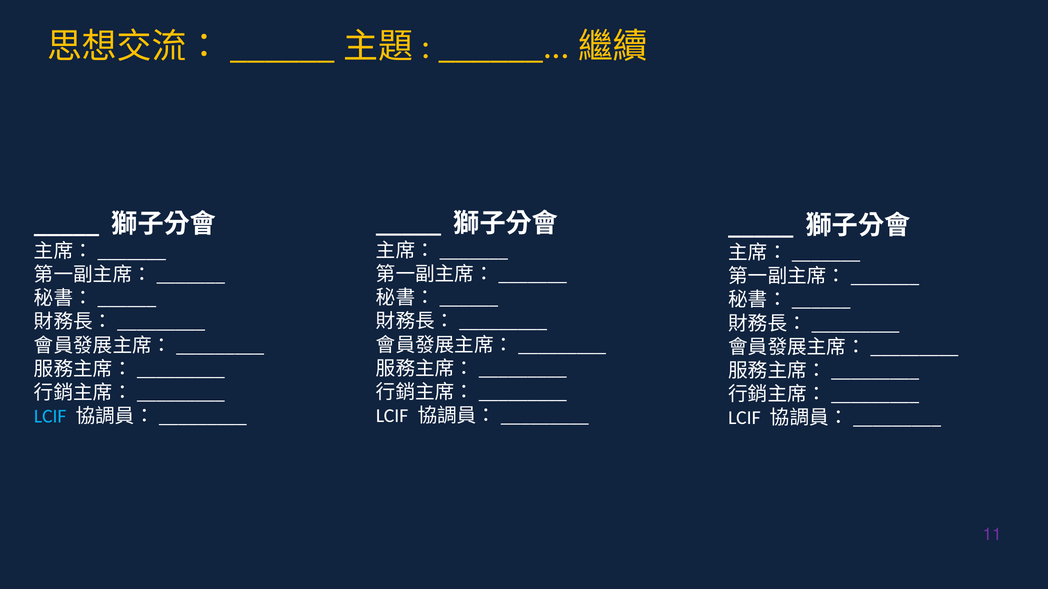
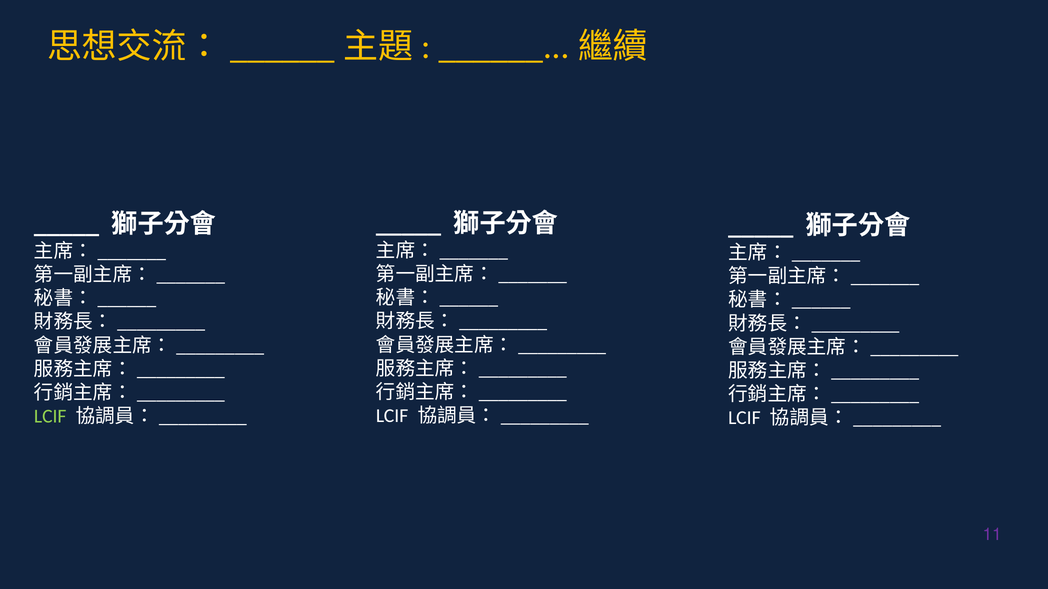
LCIF colour: light blue -> light green (50, 417)
